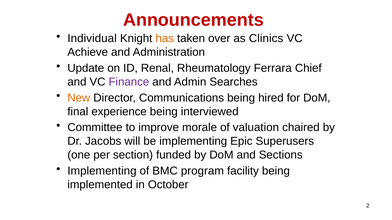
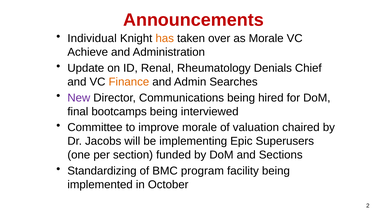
as Clinics: Clinics -> Morale (266, 39)
Ferrara: Ferrara -> Denials (273, 68)
Finance colour: purple -> orange (129, 82)
New colour: orange -> purple (79, 98)
experience: experience -> bootcamps (119, 112)
Implementing: Implementing -> Standardizing (102, 171)
